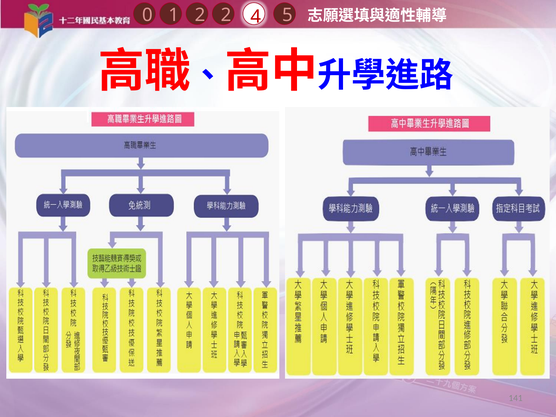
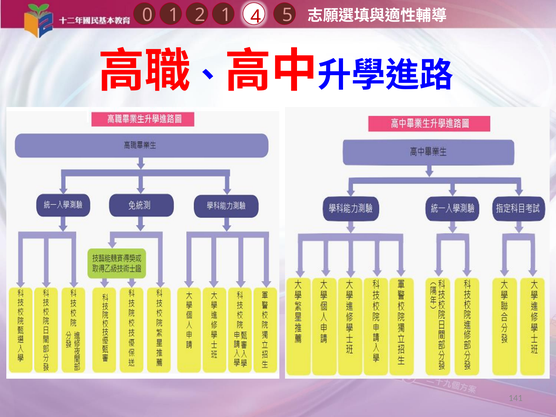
1 2: 2 -> 1 (226, 15)
